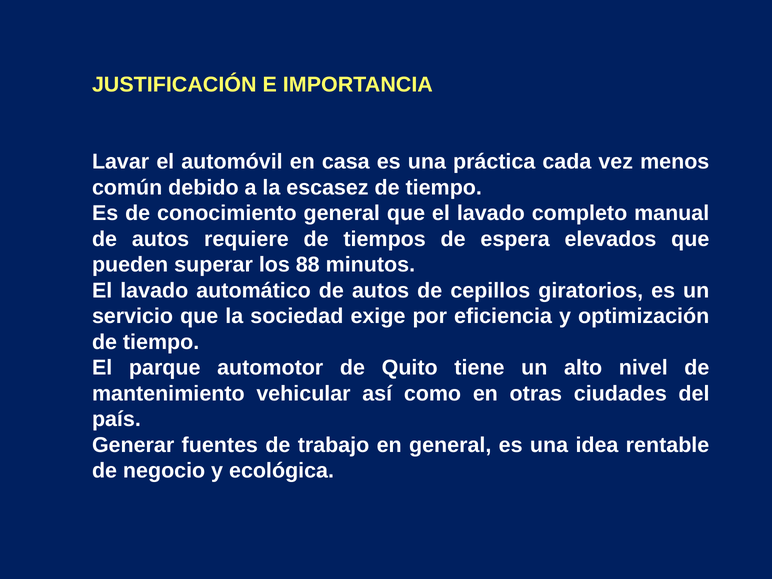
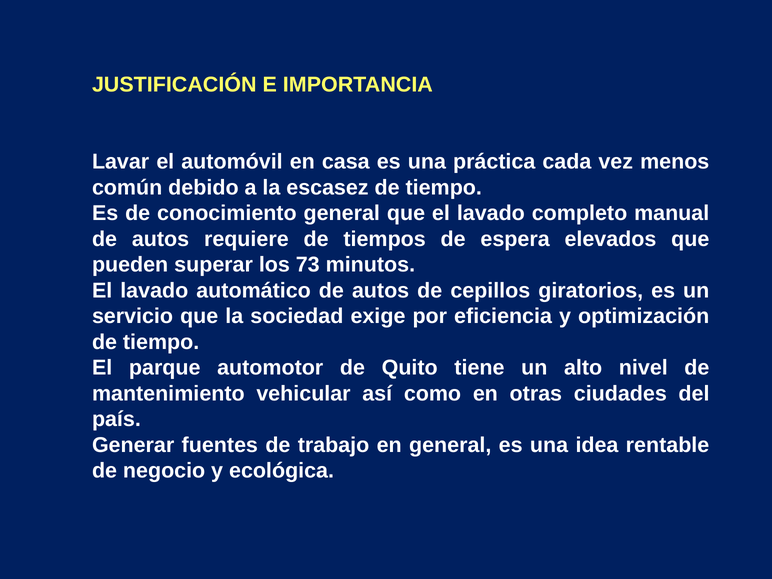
88: 88 -> 73 (308, 265)
